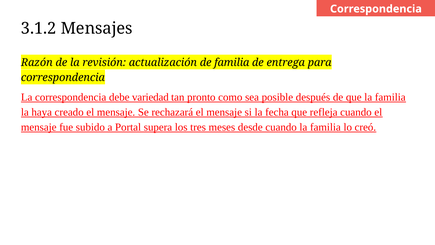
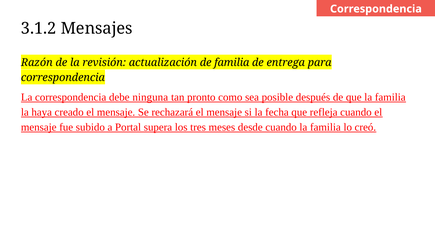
variedad: variedad -> ninguna (150, 97)
